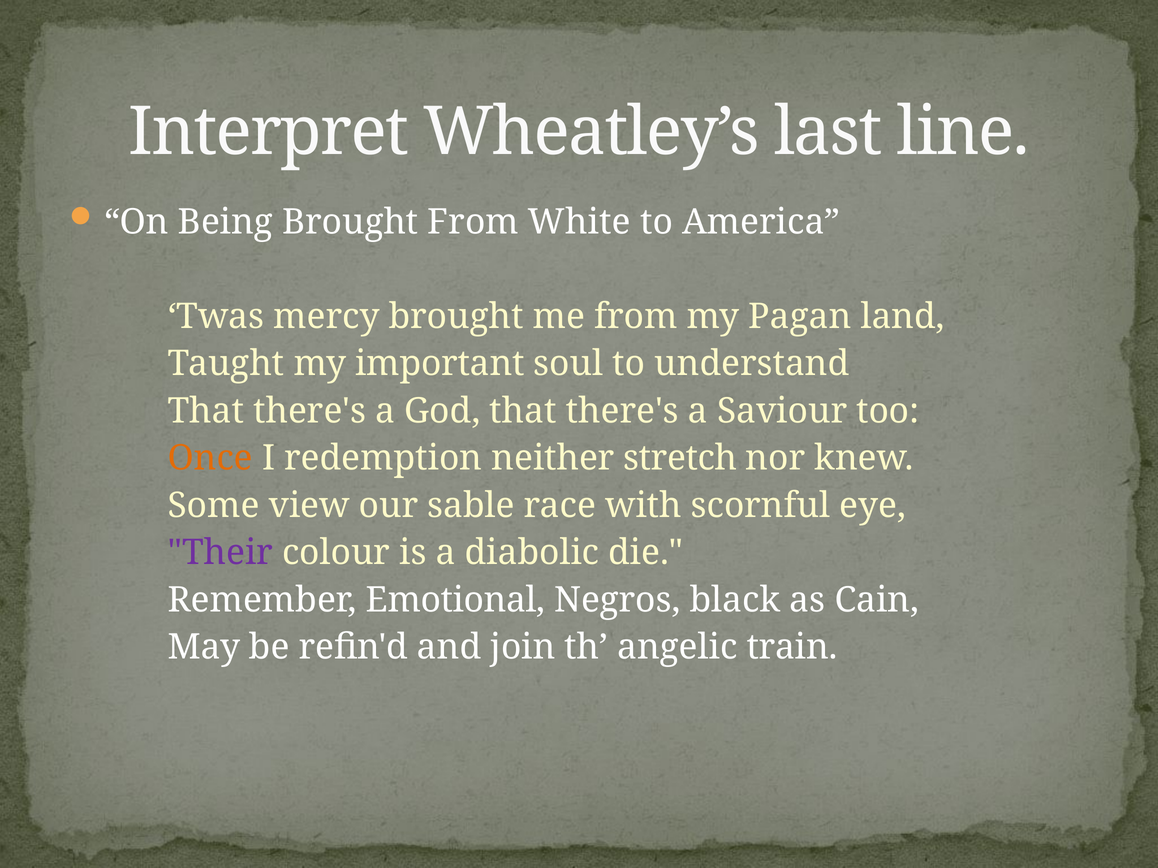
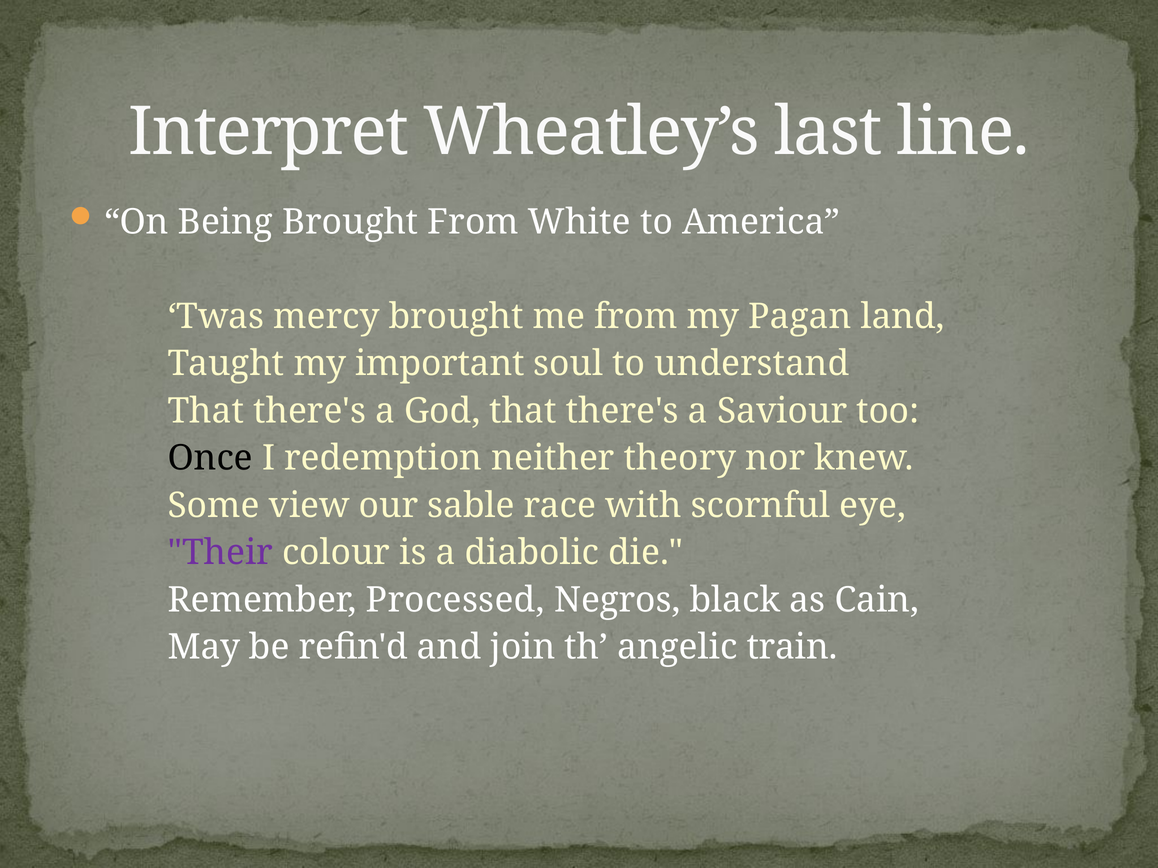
Once colour: orange -> black (210, 459)
stretch: stretch -> theory (680, 459)
Emotional: Emotional -> Processed (455, 600)
